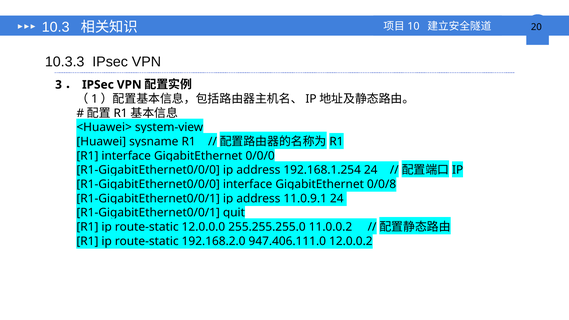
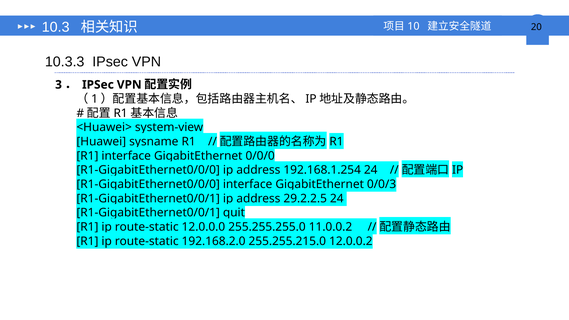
0/0/8: 0/0/8 -> 0/0/3 (382, 184)
11.0.9.1: 11.0.9.1 -> 29.2.2.5 (305, 198)
947.406.111.0: 947.406.111.0 -> 255.255.215.0 (287, 241)
